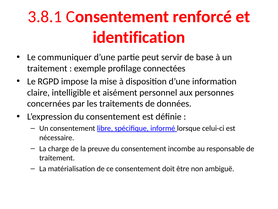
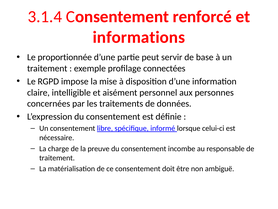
3.8.1: 3.8.1 -> 3.1.4 (45, 17)
identification: identification -> informations (139, 37)
communiquer: communiquer -> proportionnée (65, 57)
